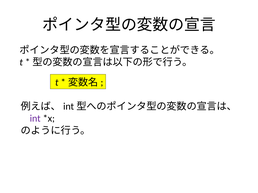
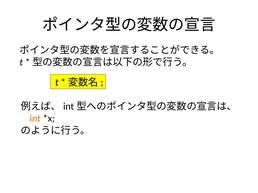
int colour: purple -> orange (35, 119)
